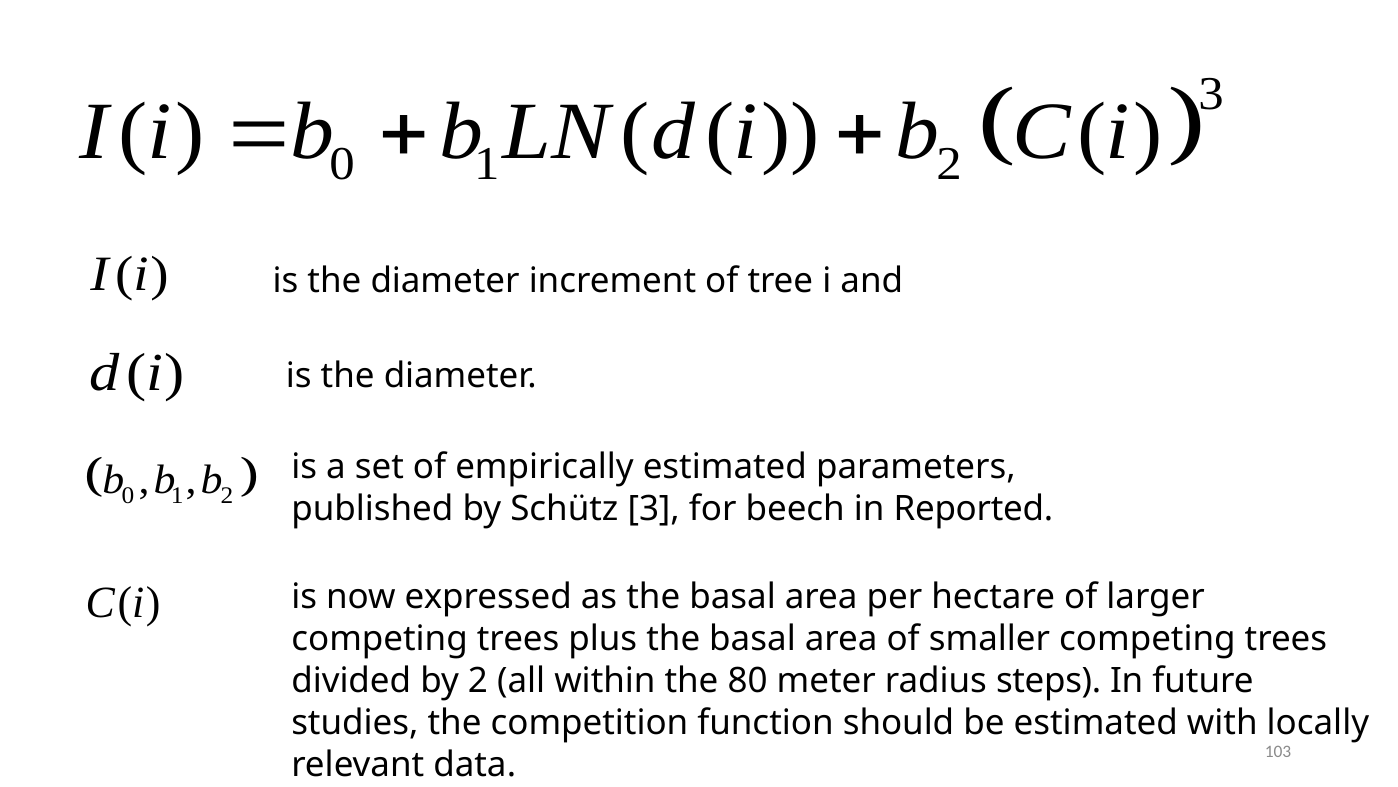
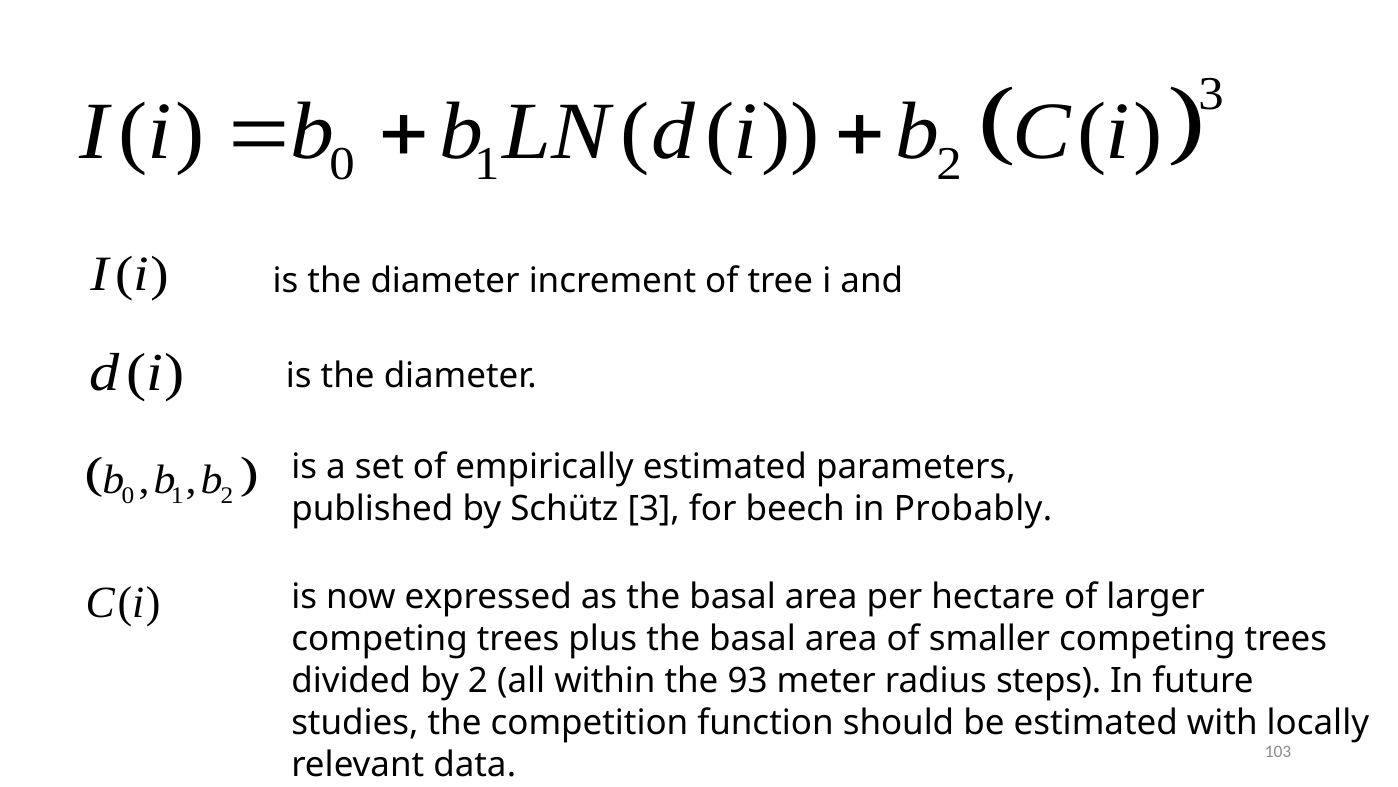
Reported: Reported -> Probably (973, 509)
80: 80 -> 93 (748, 680)
